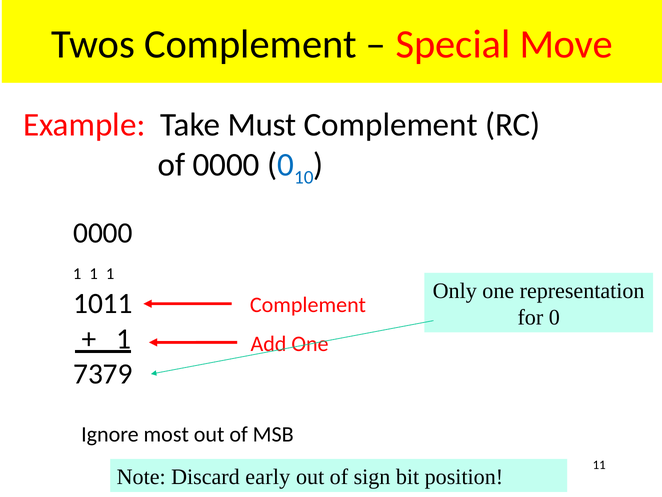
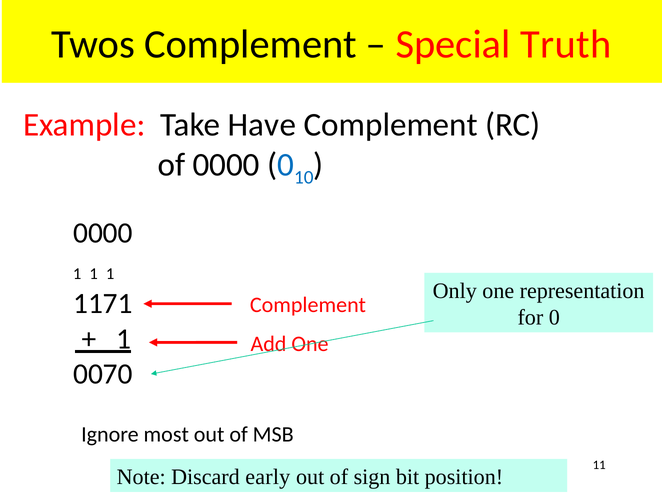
Move: Move -> Truth (566, 44)
Must: Must -> Have (262, 125)
1011: 1011 -> 1171 (103, 303)
7379: 7379 -> 0070 (103, 374)
